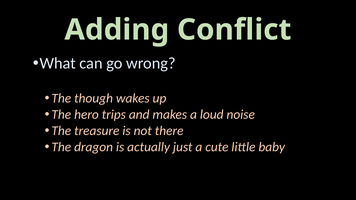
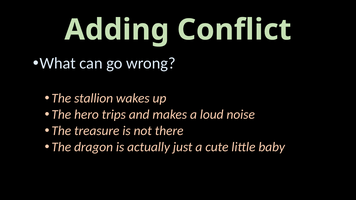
though: though -> stallion (94, 98)
